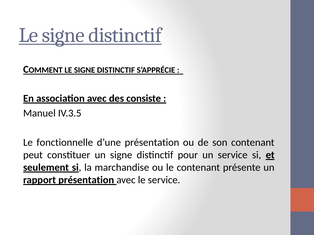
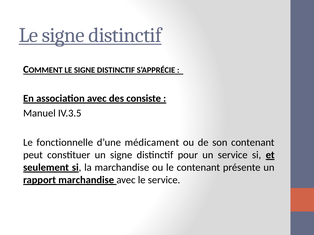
d’une présentation: présentation -> médicament (152, 143)
rapport présentation: présentation -> marchandise (86, 180)
